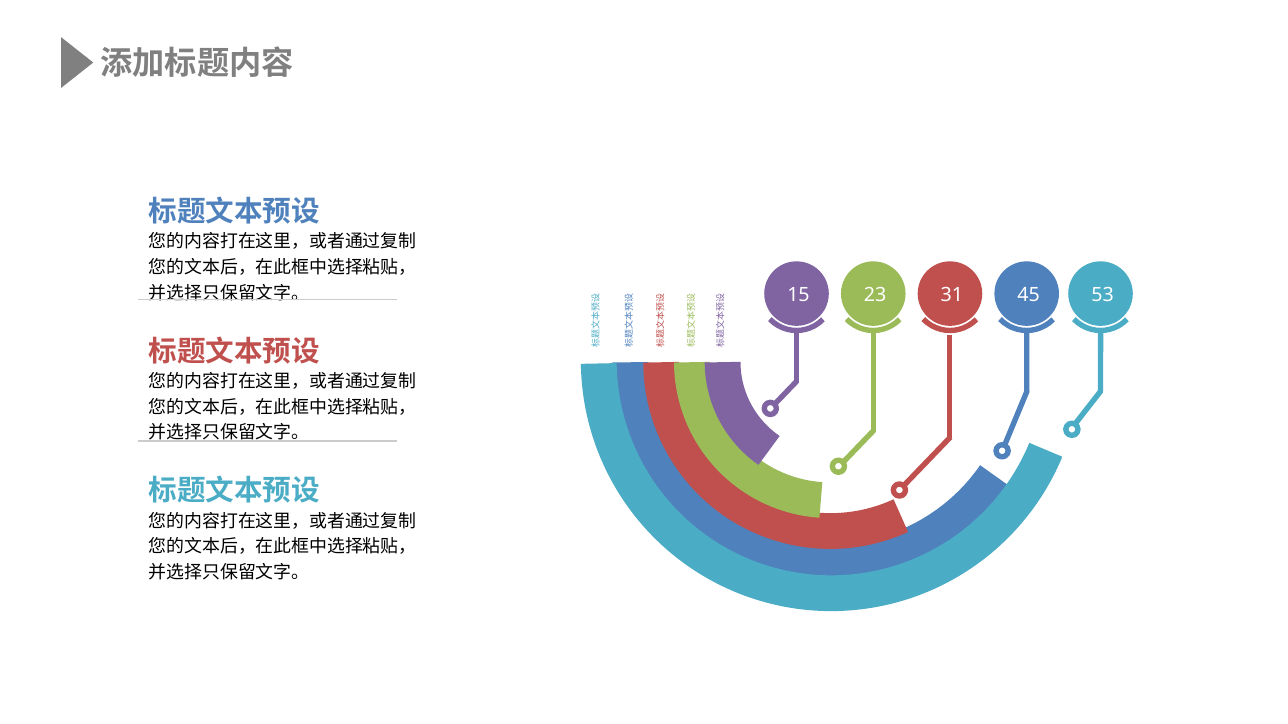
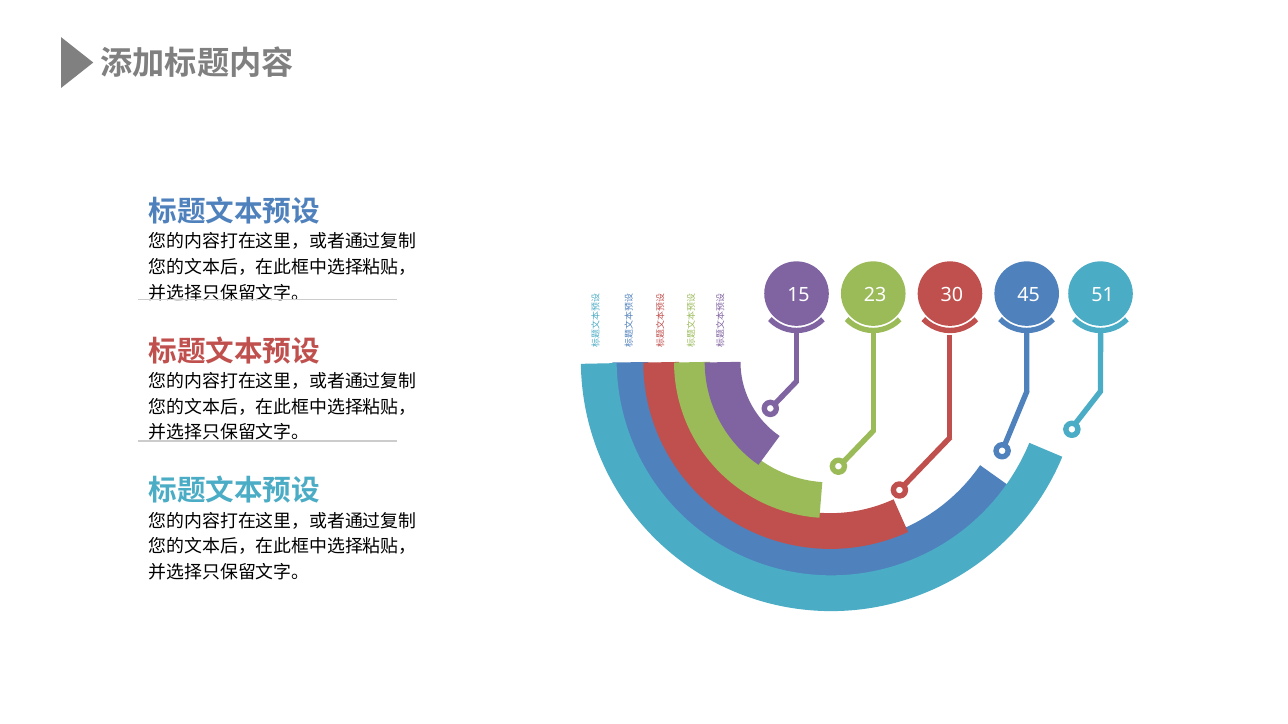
31: 31 -> 30 (952, 295)
53: 53 -> 51 (1103, 295)
